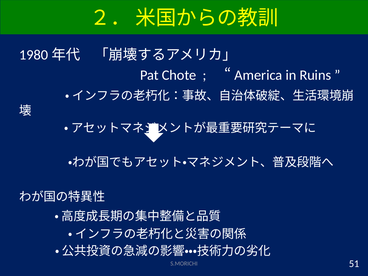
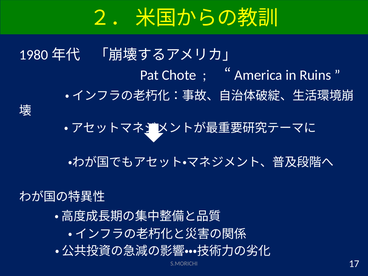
51: 51 -> 17 (354, 264)
